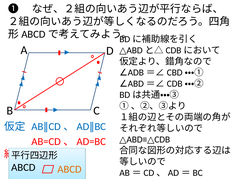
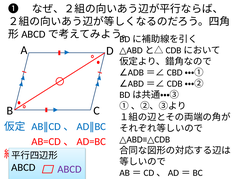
ABCD colour: orange -> purple (70, 170)
